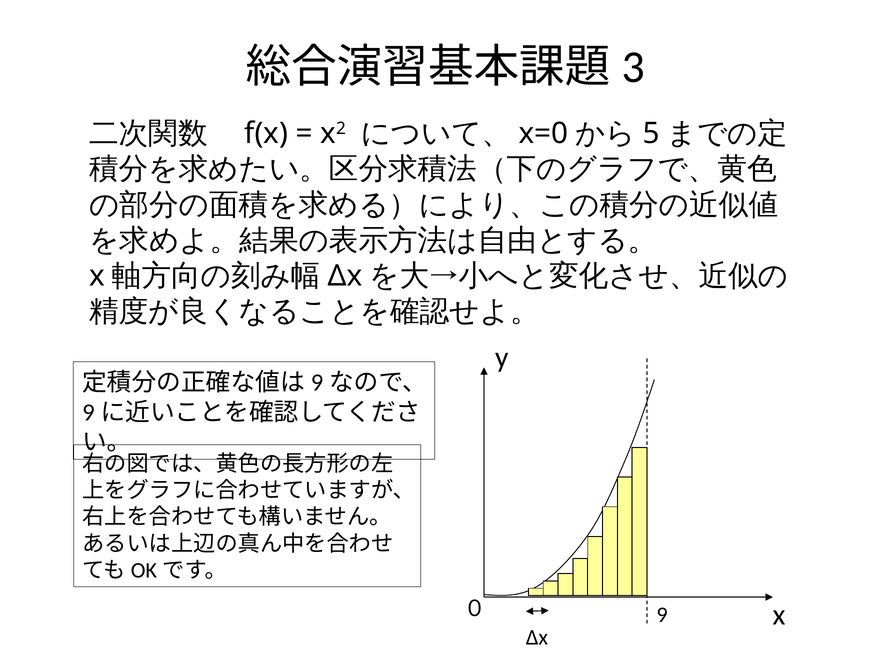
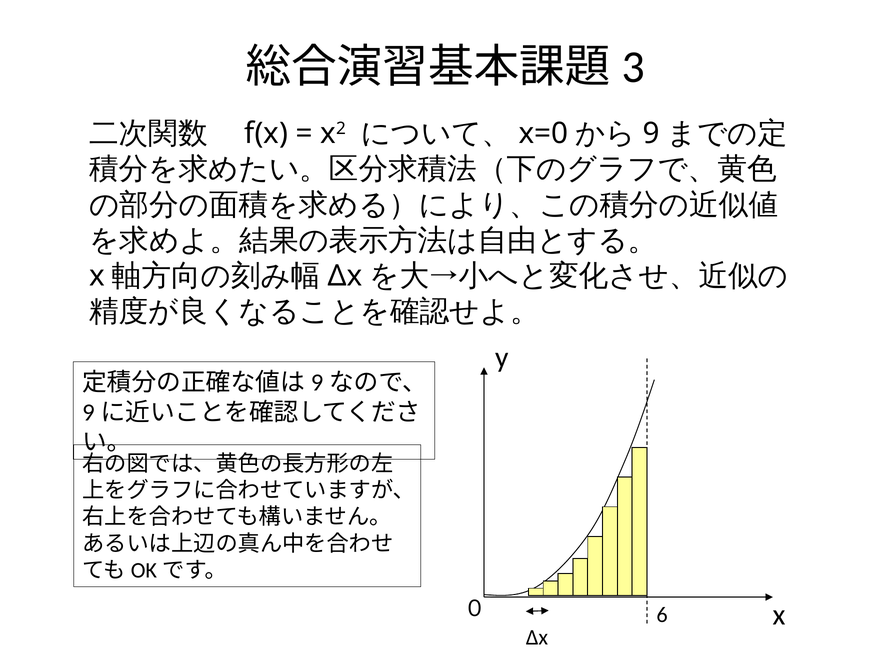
5: 5 -> 9 (651, 134)
9: 9 -> 6 (662, 615)
